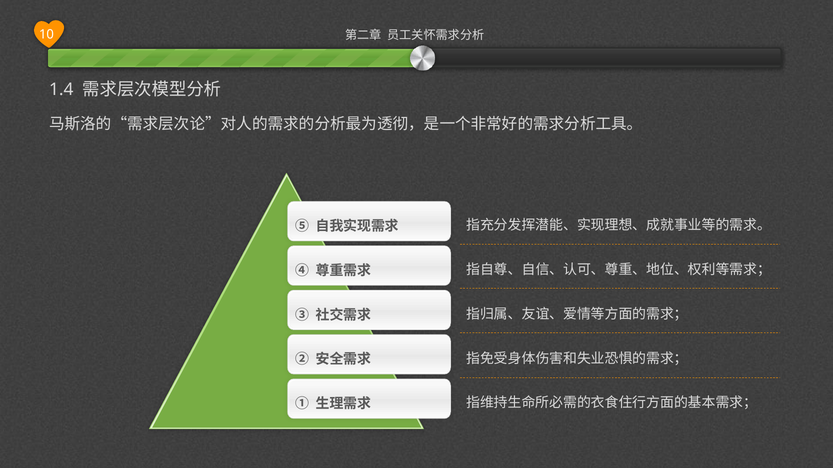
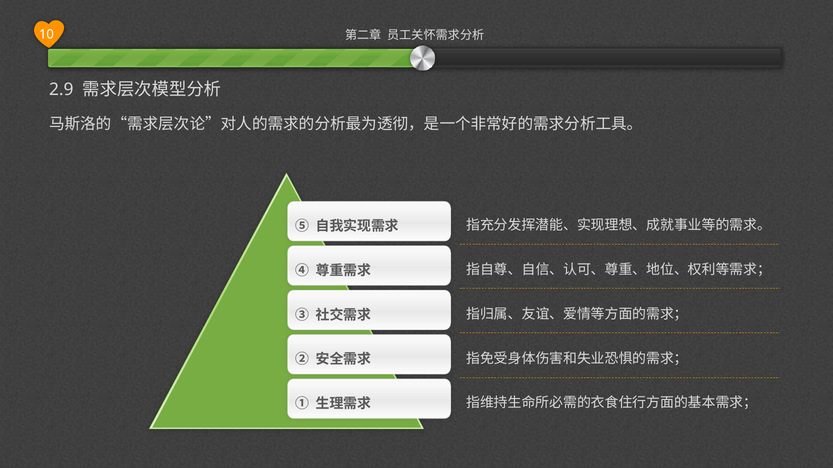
1.4: 1.4 -> 2.9 (61, 90)
